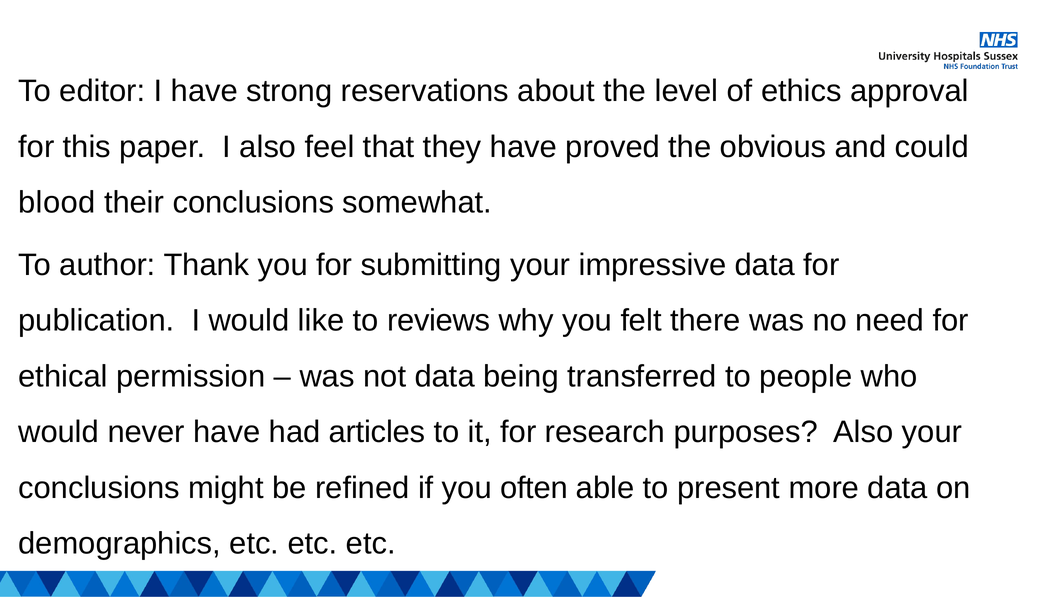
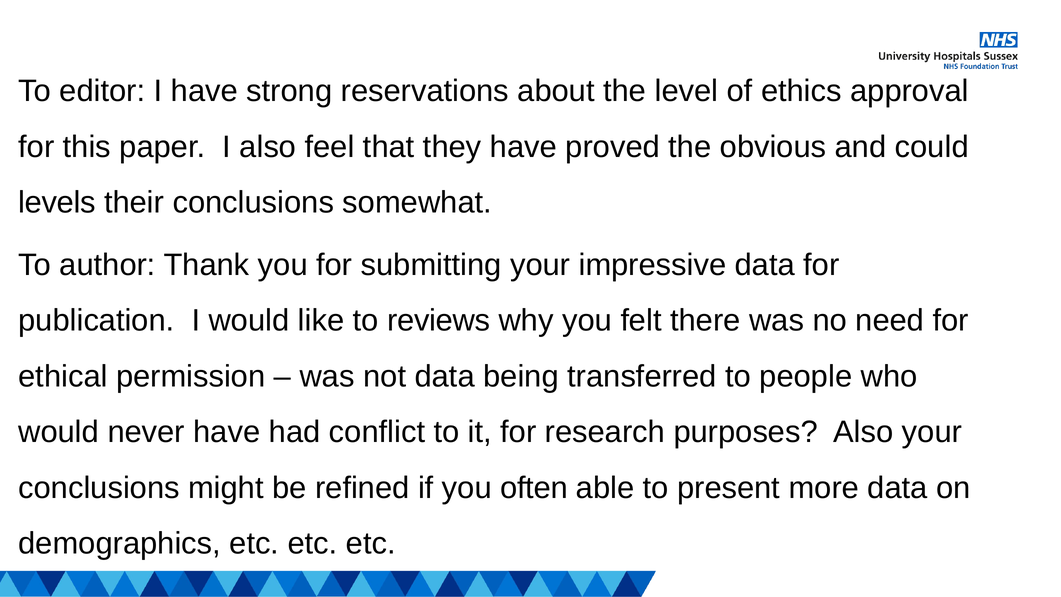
blood: blood -> levels (57, 203)
articles: articles -> conflict (377, 432)
